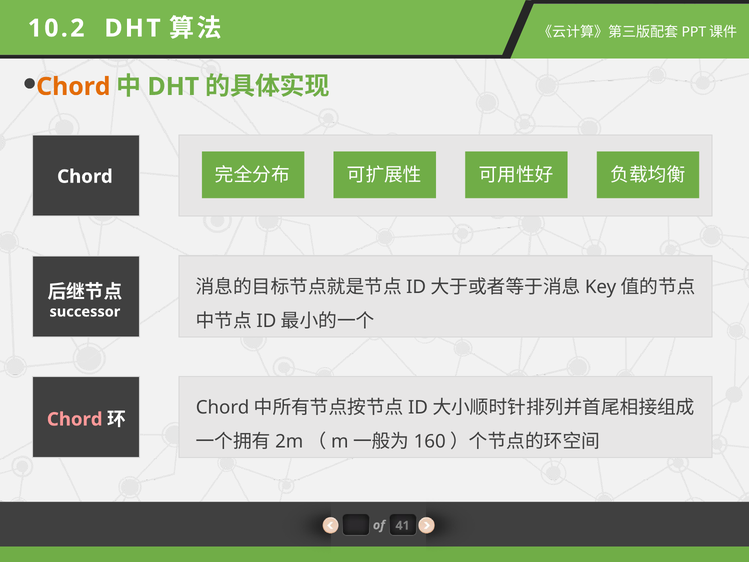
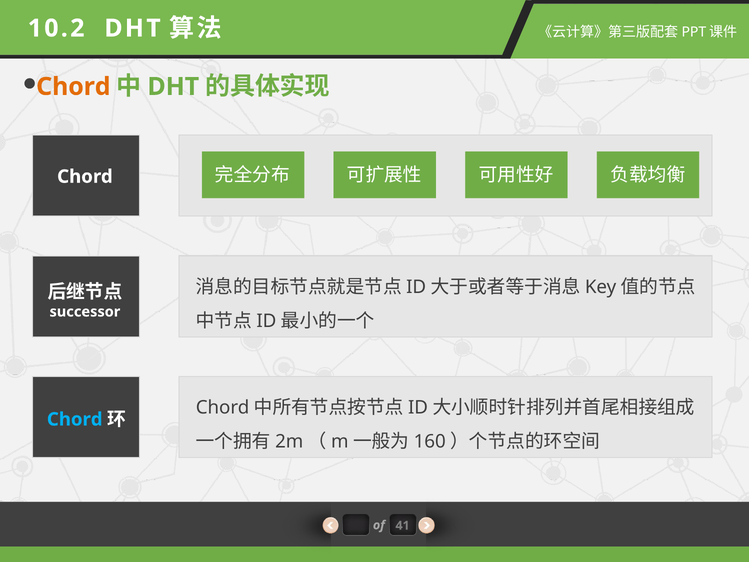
Chord colour: pink -> light blue (75, 419)
